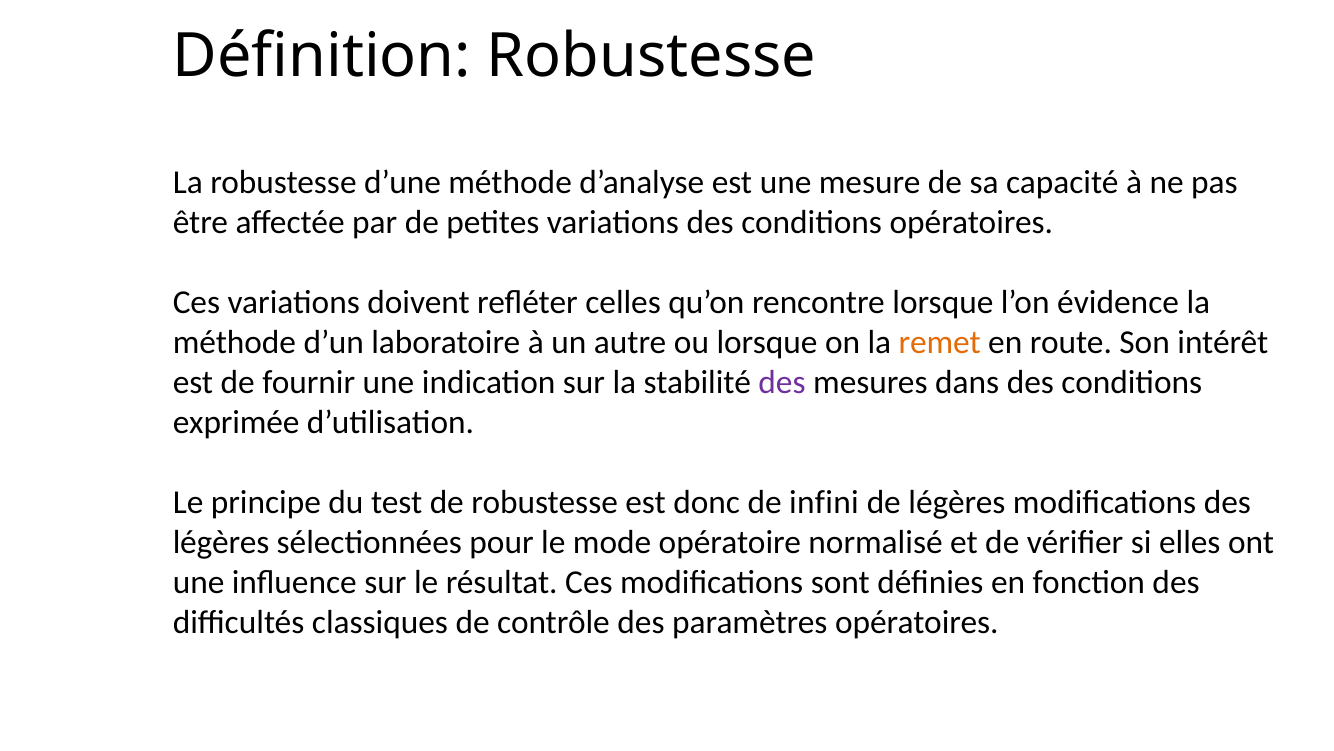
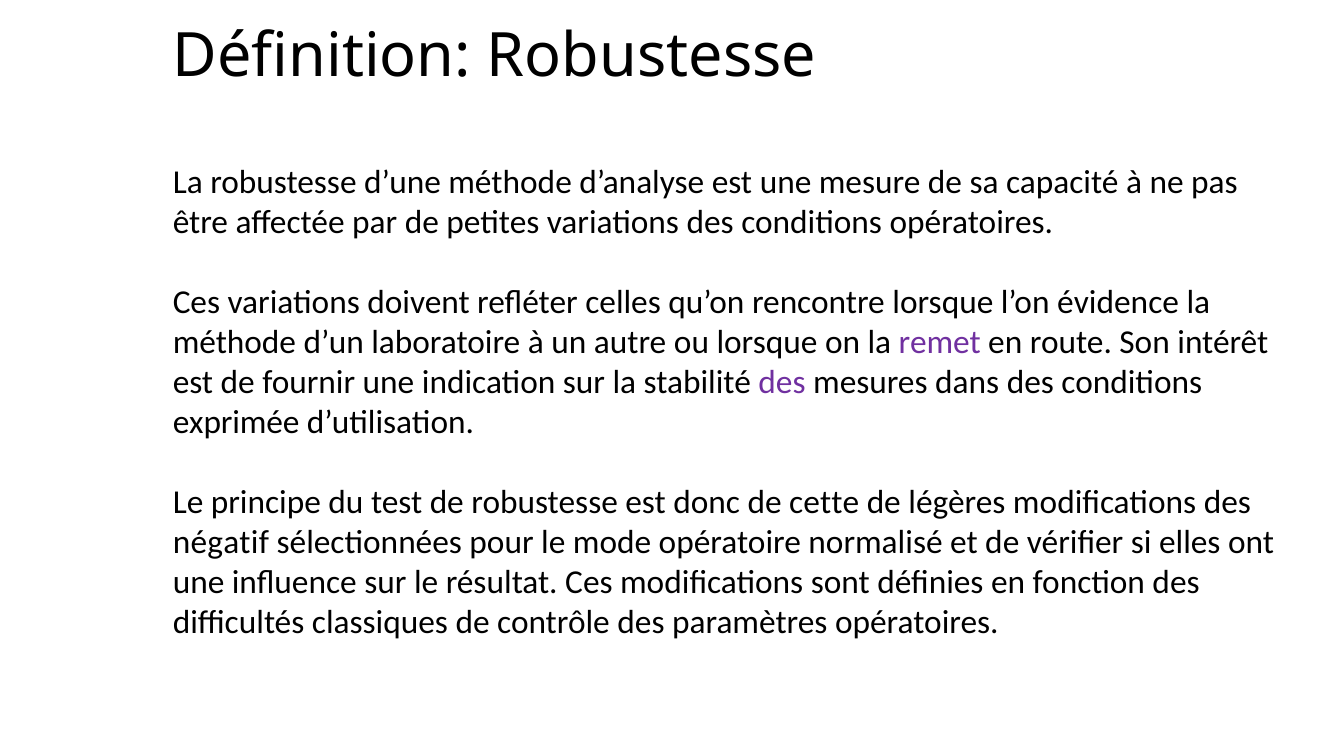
remet colour: orange -> purple (940, 342)
infini: infini -> cette (824, 502)
légères: légères -> négatif (221, 542)
